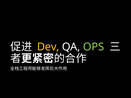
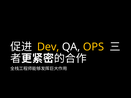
OPS colour: light green -> yellow (94, 47)
